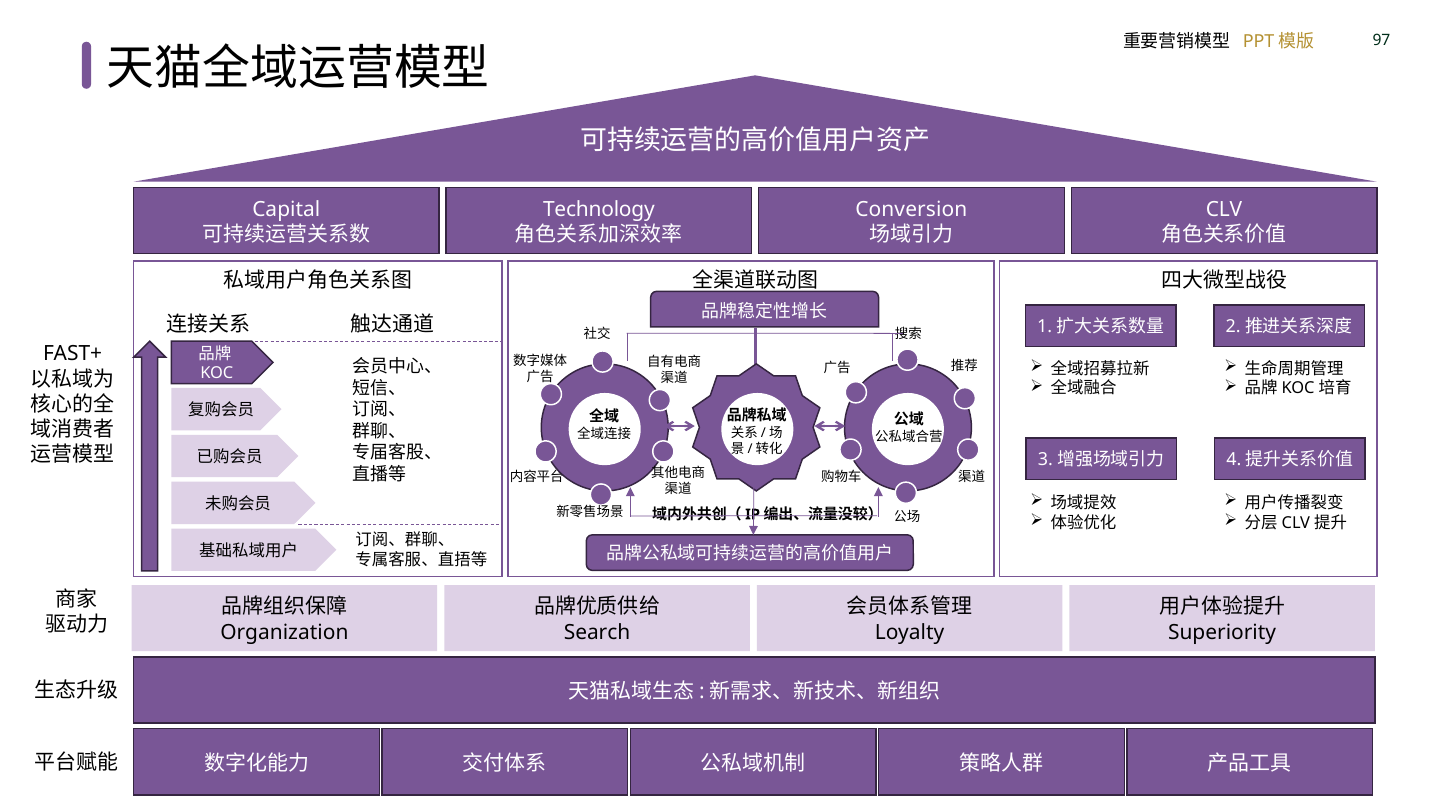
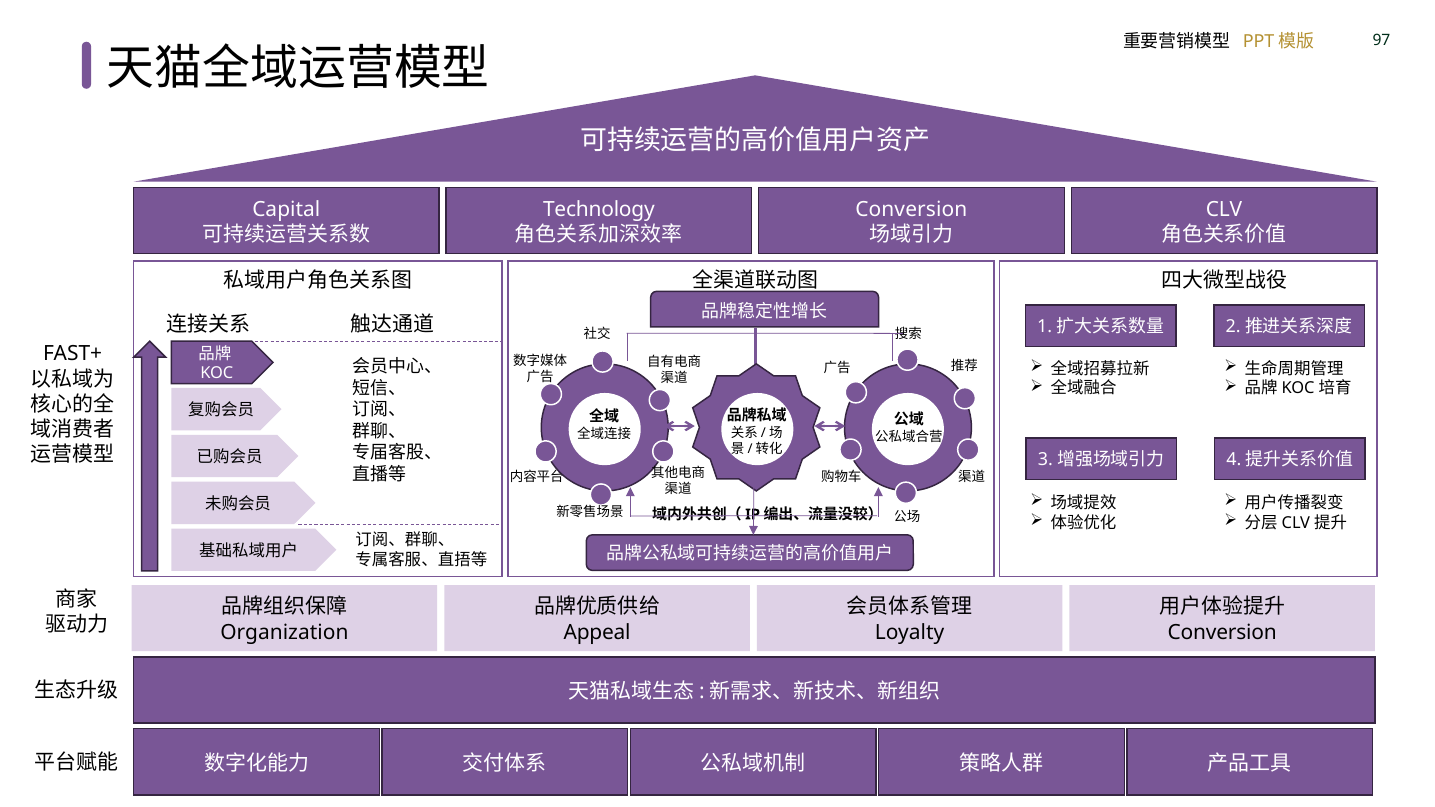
Search: Search -> Appeal (597, 632)
Superiority: Superiority -> Conversion (1222, 632)
